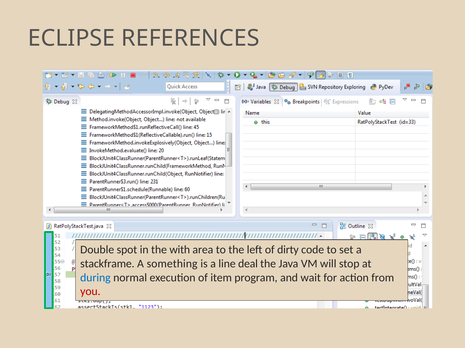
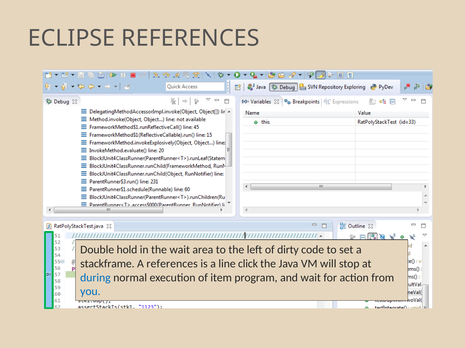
spot: spot -> hold (127, 250)
the with: with -> wait (180, 250)
A something: something -> references (172, 264)
deal: deal -> click (248, 264)
you colour: red -> blue (90, 292)
